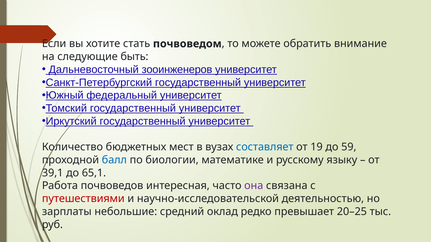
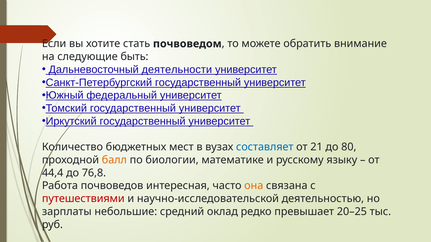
зооинженеров: зооинженеров -> деятельности (177, 70)
19: 19 -> 21 (317, 147)
59: 59 -> 80 (349, 147)
балл colour: blue -> orange (114, 160)
39,1: 39,1 -> 44,4 (53, 173)
65,1: 65,1 -> 76,8 (94, 173)
она colour: purple -> orange (254, 186)
